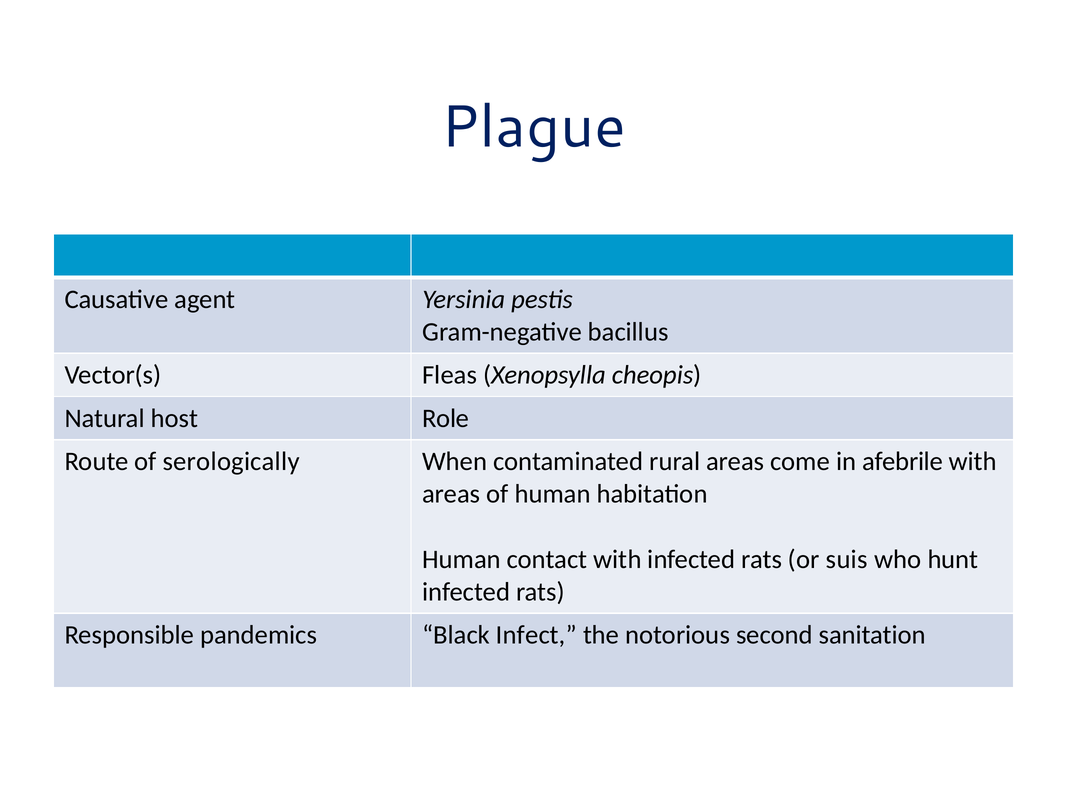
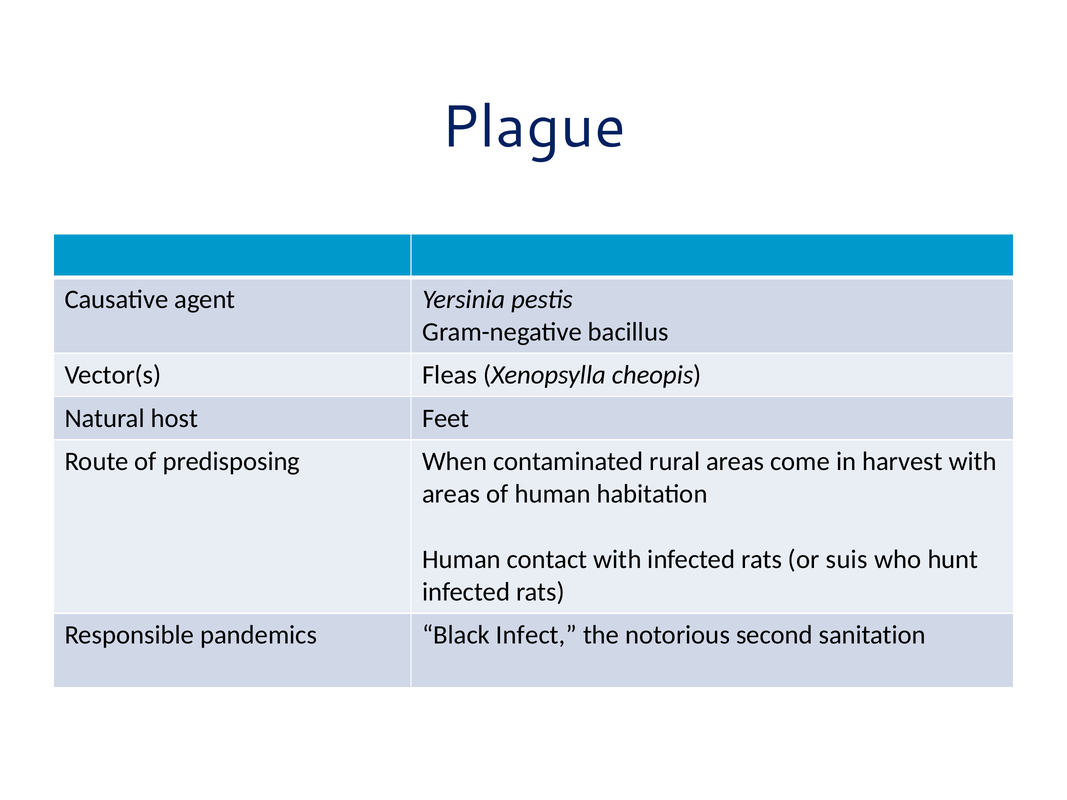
Role: Role -> Feet (446, 418)
serologically: serologically -> predisposing (231, 462)
afebrile: afebrile -> harvest (902, 462)
